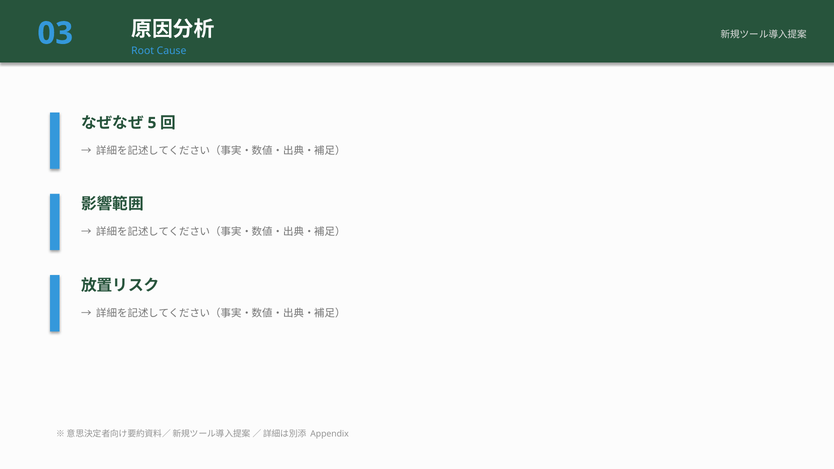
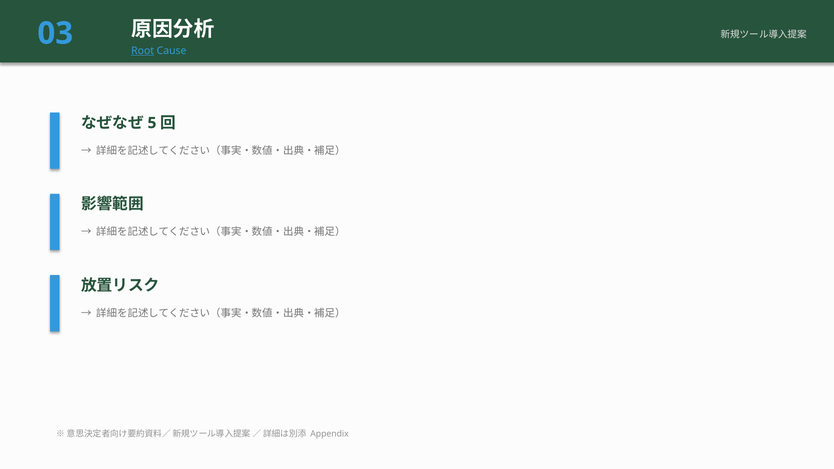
Root underline: none -> present (143, 51)
